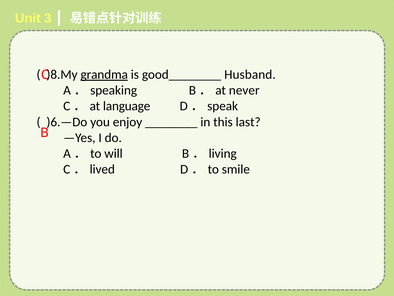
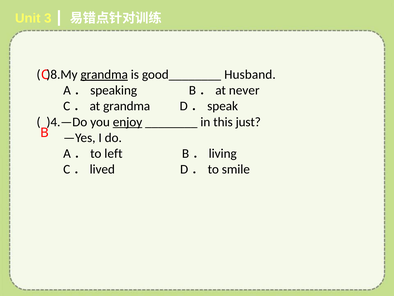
C．at language: language -> grandma (127, 106)
)6.—Do: )6.—Do -> )4.—Do (67, 122)
enjoy underline: none -> present (128, 122)
last: last -> just (248, 122)
will: will -> left (113, 153)
